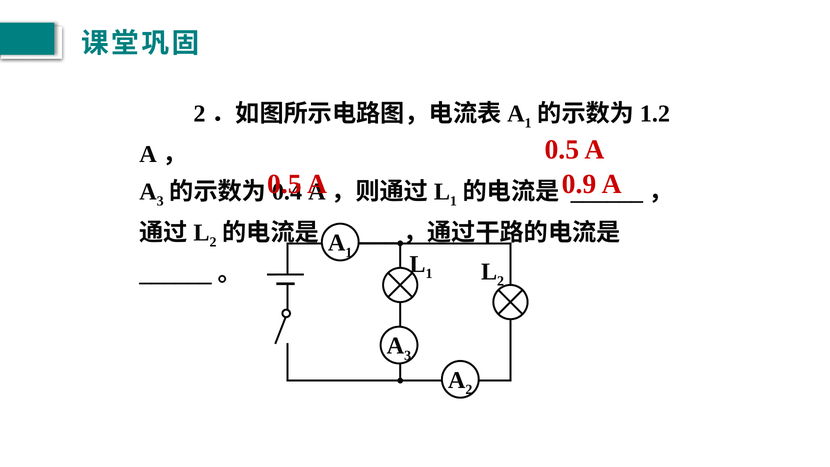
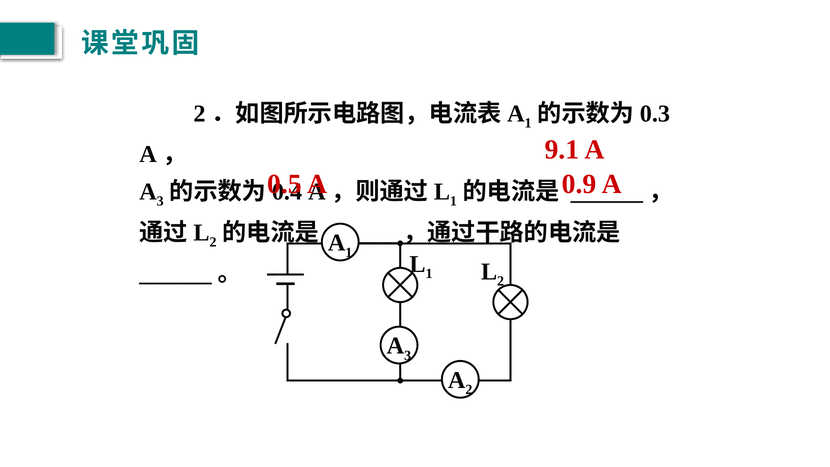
1.2: 1.2 -> 0.3 (655, 114)
0.5: 0.5 -> 9.1 (562, 150)
